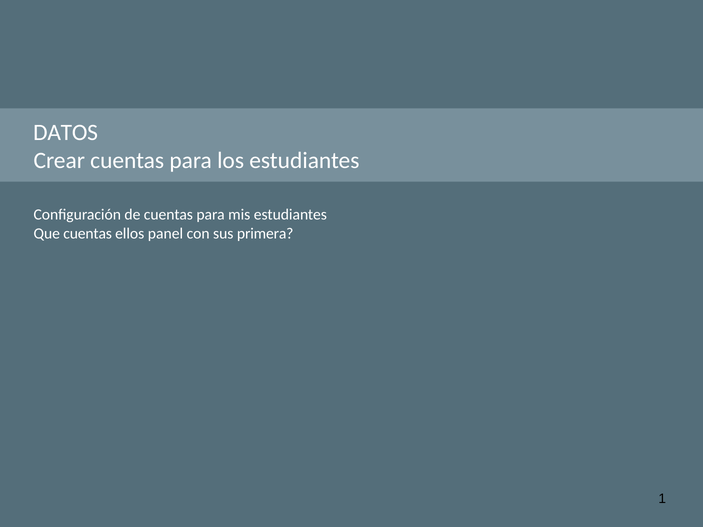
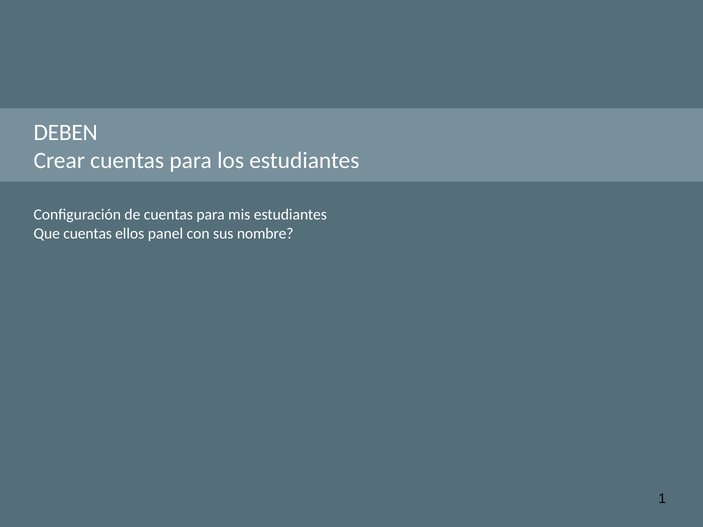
DATOS: DATOS -> DEBEN (66, 133)
primera: primera -> nombre (265, 234)
